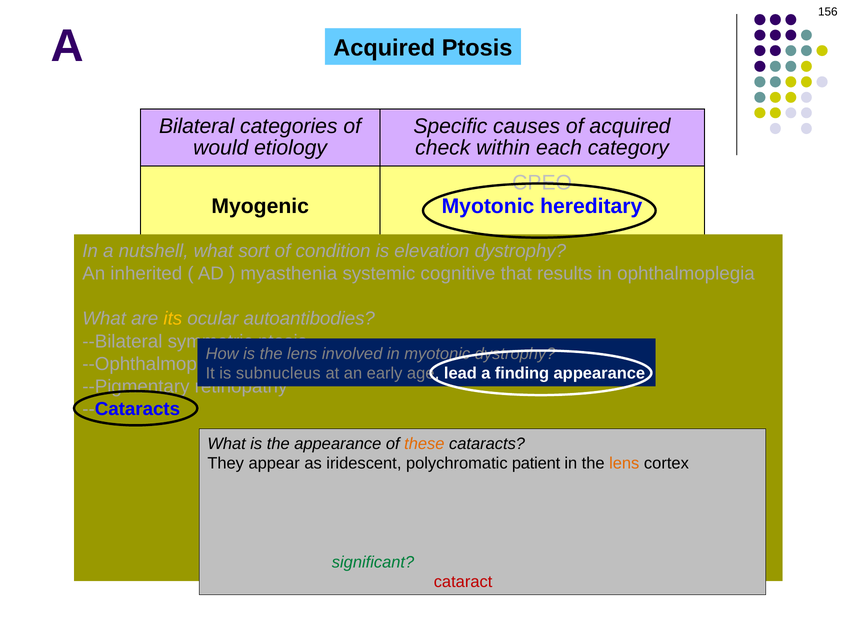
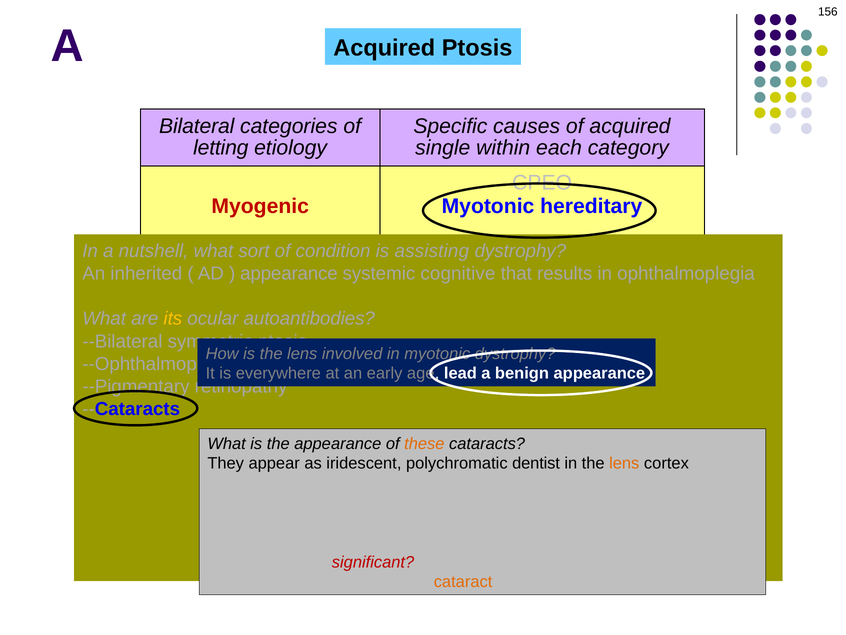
would: would -> letting (221, 148)
check: check -> single (443, 148)
Myogenic colour: black -> red (260, 206)
elevation: elevation -> assisting (432, 251)
myasthenia: myasthenia -> appearance (289, 273)
subnucleus: subnucleus -> everywhere (278, 373)
finding: finding -> benign (522, 373)
patient: patient -> dentist (536, 463)
significant colour: green -> red (373, 562)
cataract colour: red -> orange (463, 582)
